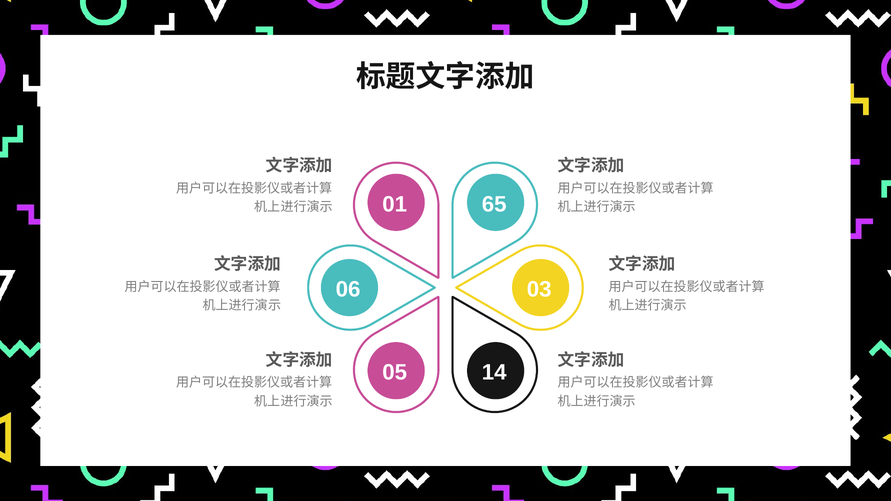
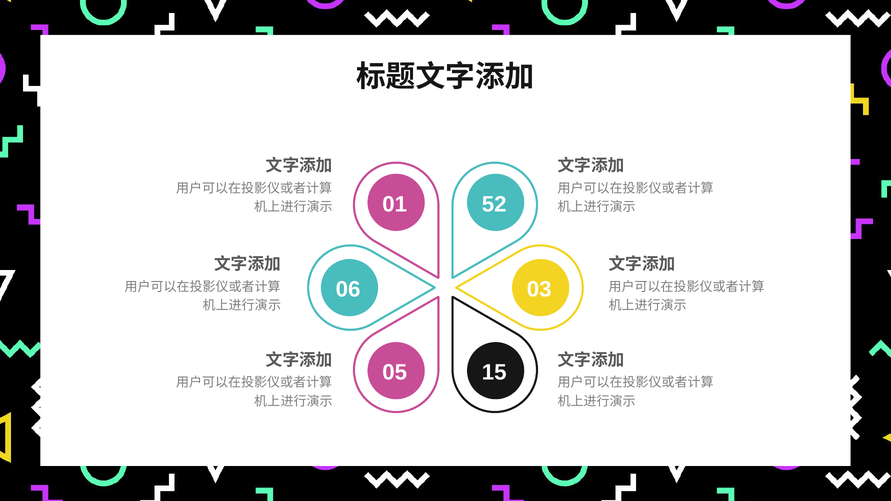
65: 65 -> 52 (494, 204)
14: 14 -> 15 (494, 373)
